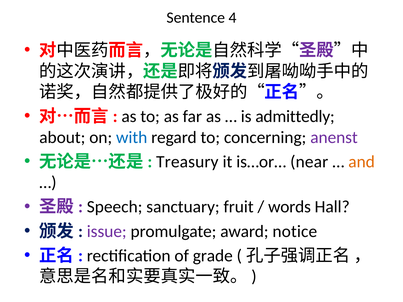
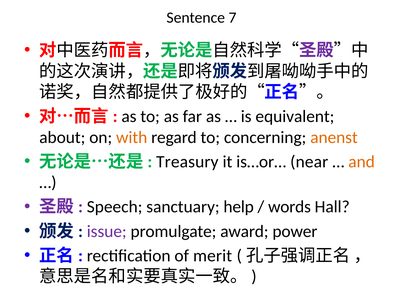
4: 4 -> 7 (233, 18)
admittedly: admittedly -> equivalent (295, 117)
with colour: blue -> orange (132, 137)
anenst colour: purple -> orange (334, 137)
fruit: fruit -> help (239, 207)
notice: notice -> power (295, 232)
grade: grade -> merit (213, 256)
